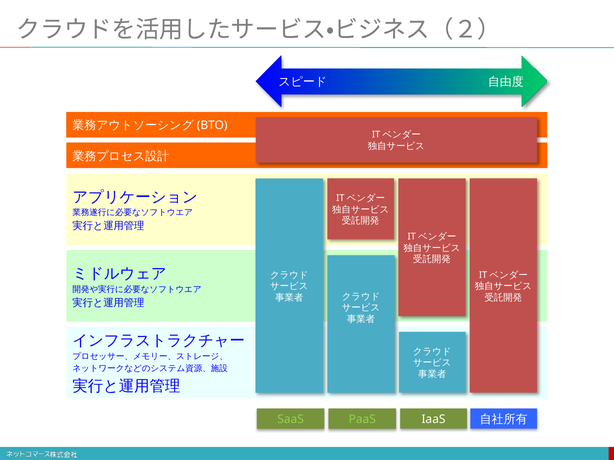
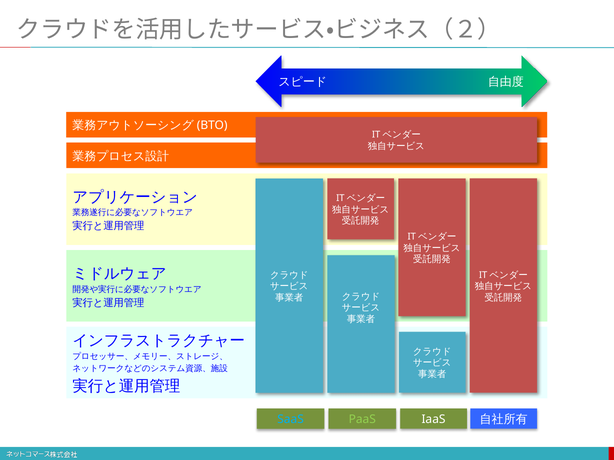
SaaS colour: light green -> light blue (291, 420)
